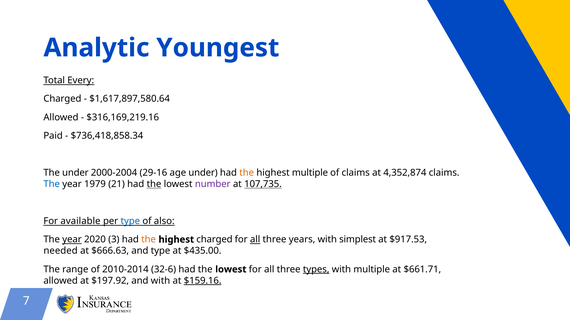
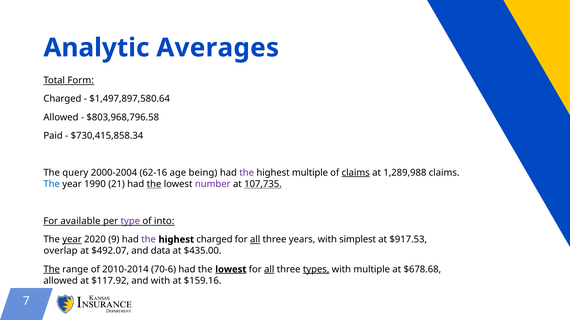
Youngest: Youngest -> Averages (218, 48)
Every: Every -> Form (81, 80)
$1,617,897,580.64: $1,617,897,580.64 -> $1,497,897,580.64 (130, 99)
$316,169,219.16: $316,169,219.16 -> $803,968,796.58 (123, 117)
$736,418,858.34: $736,418,858.34 -> $730,415,858.34 (107, 136)
The under: under -> query (75, 173)
29-16: 29-16 -> 62-16 (153, 173)
age under: under -> being (203, 173)
the colour: orange -> purple (247, 173)
claims underline: none -> present (356, 173)
4,352,874: 4,352,874 -> 1,289,988 (405, 173)
1979: 1979 -> 1990 (95, 184)
type colour: blue -> purple (130, 221)
also: also -> into (164, 221)
3: 3 -> 9 (114, 240)
the colour: orange -> purple (149, 240)
needed: needed -> overlap (61, 251)
$666.63: $666.63 -> $492.07 (110, 251)
and type: type -> data (161, 251)
The underline: none -> present (52, 270)
32-6: 32-6 -> 70-6 (164, 270)
lowest underline: none -> present (231, 270)
all underline: none -> present (269, 270)
$661.71: $661.71 -> $678.68 (422, 270)
$197.92: $197.92 -> $117.92 (110, 281)
$159.16 underline: present -> none (203, 281)
